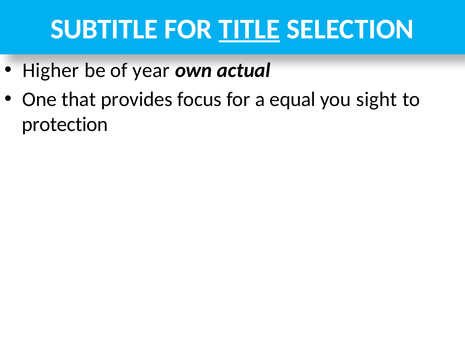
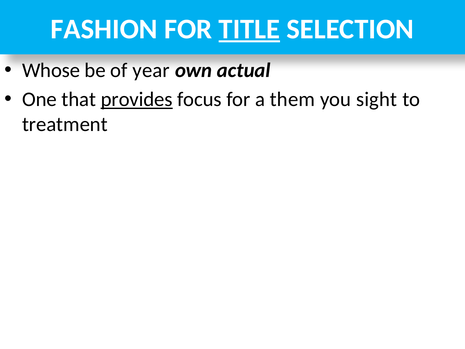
SUBTITLE: SUBTITLE -> FASHION (104, 29)
Higher: Higher -> Whose (51, 70)
provides underline: none -> present (137, 99)
equal: equal -> them (292, 99)
protection: protection -> treatment (65, 124)
